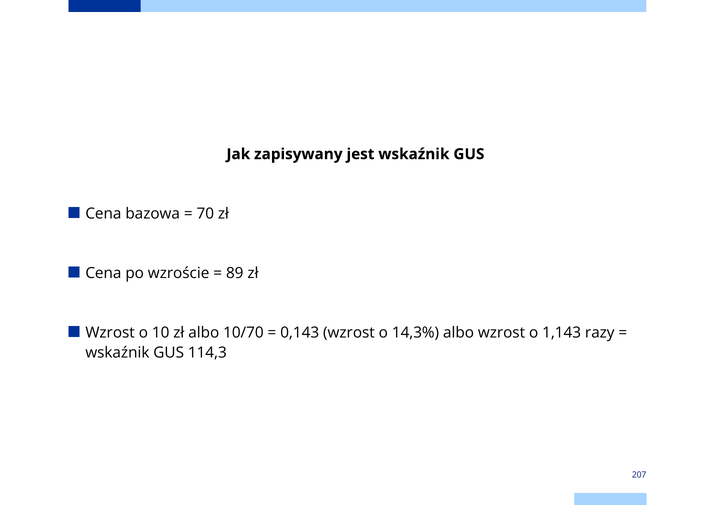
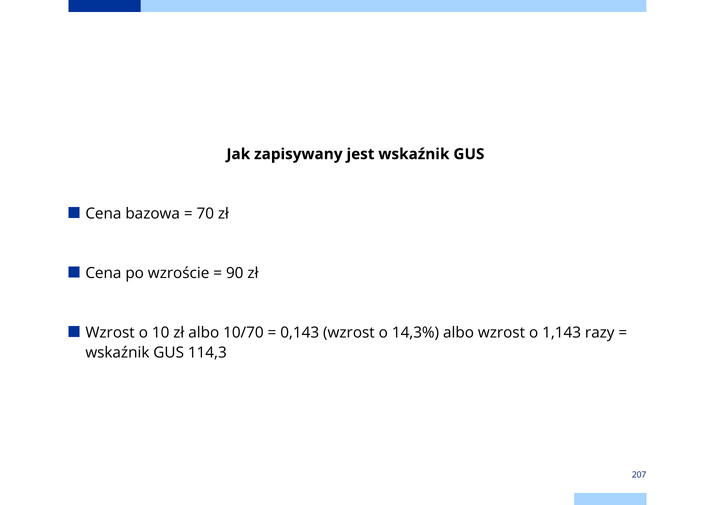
89: 89 -> 90 (235, 273)
